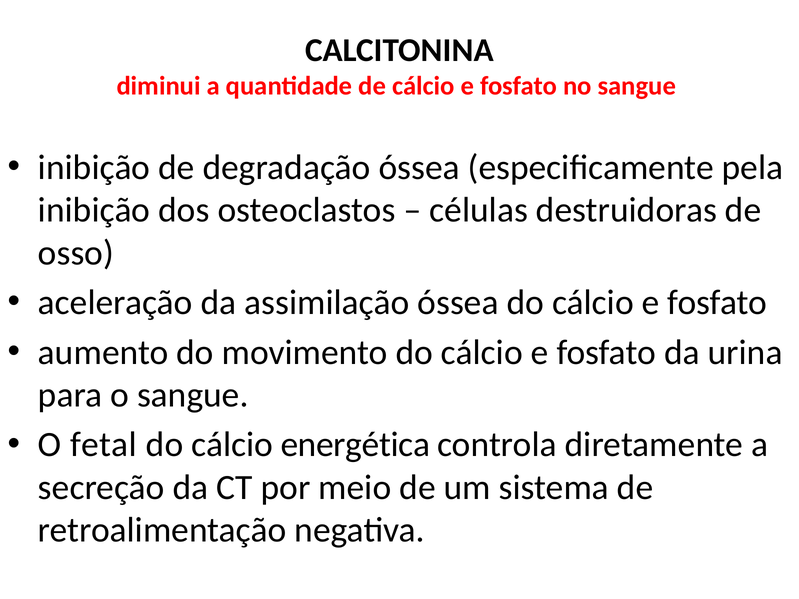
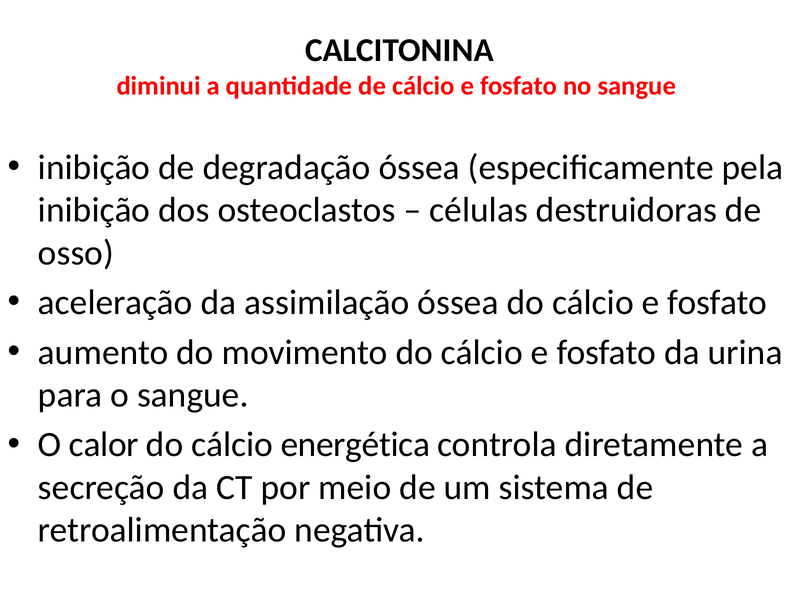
fetal: fetal -> calor (104, 445)
